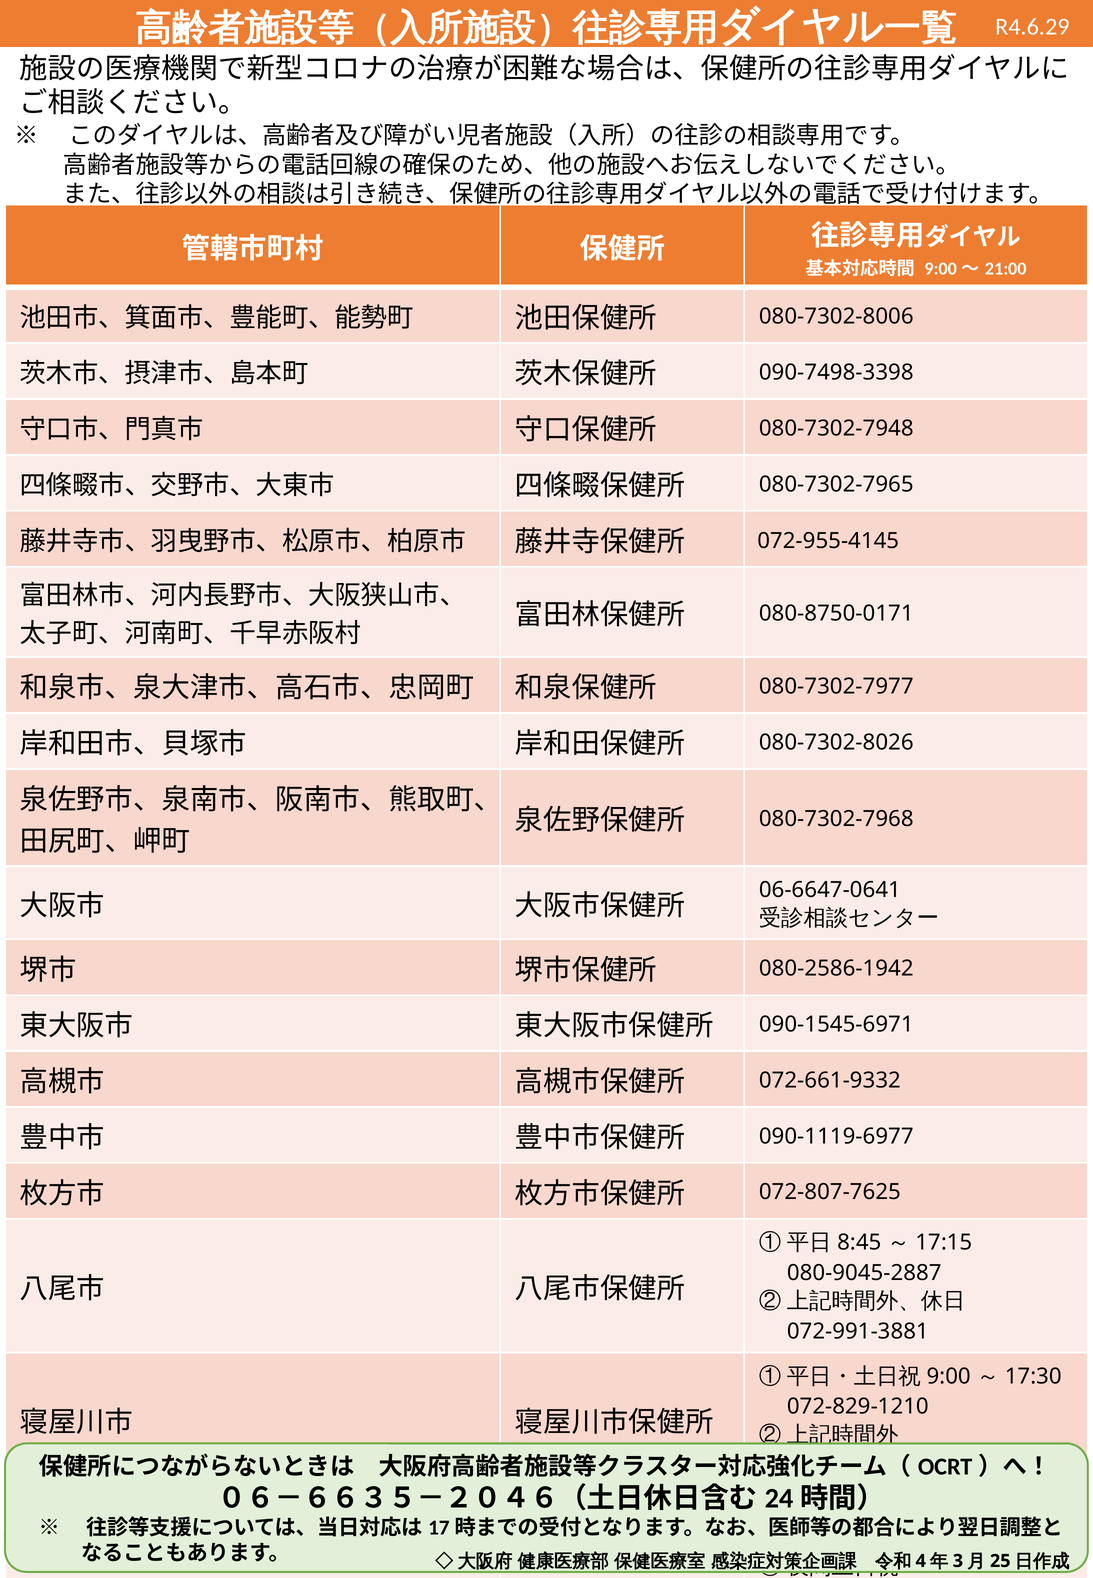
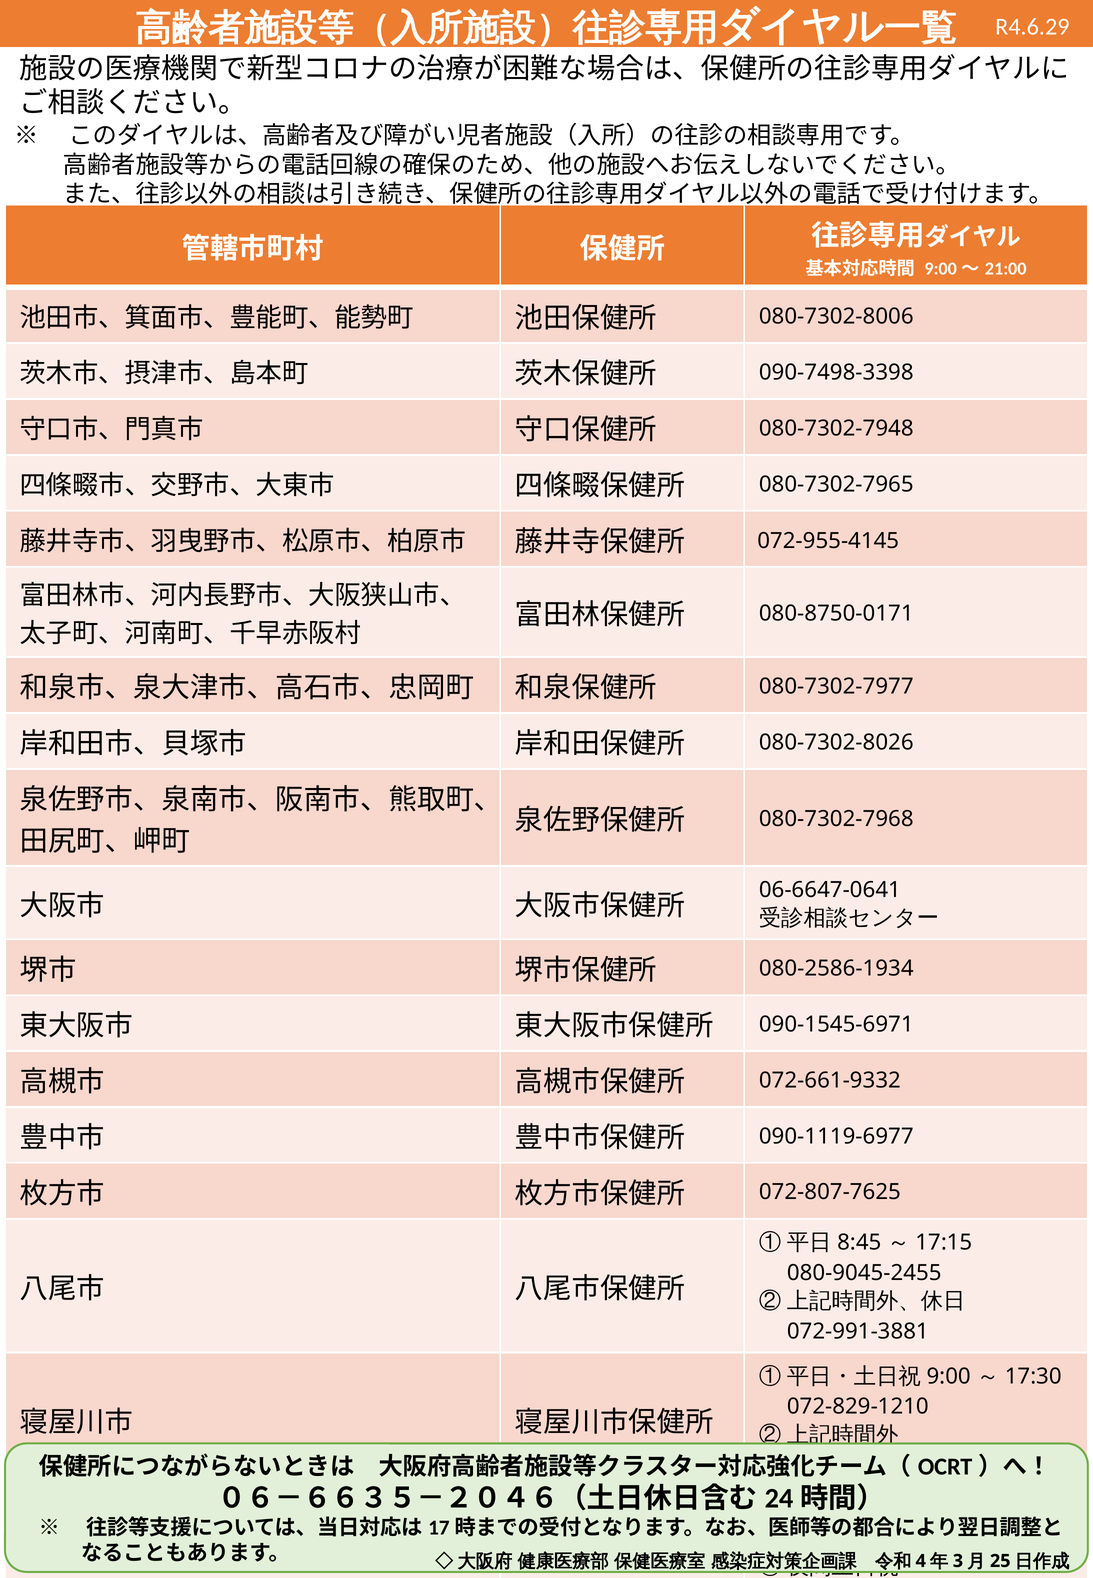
080-2586-1942: 080-2586-1942 -> 080-2586-1934 (836, 969)
080-9045-2887: 080-9045-2887 -> 080-9045-2455 (864, 1274)
